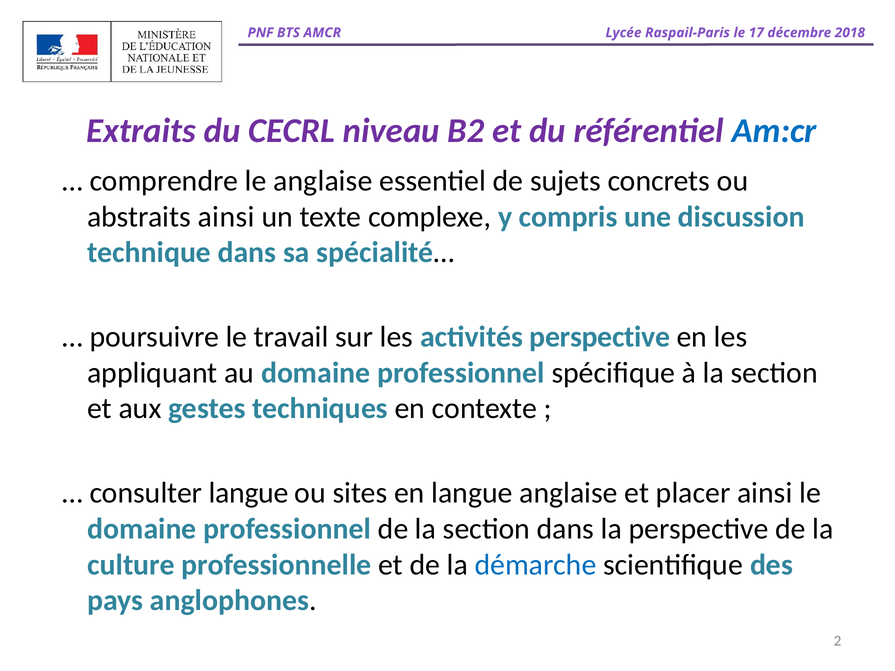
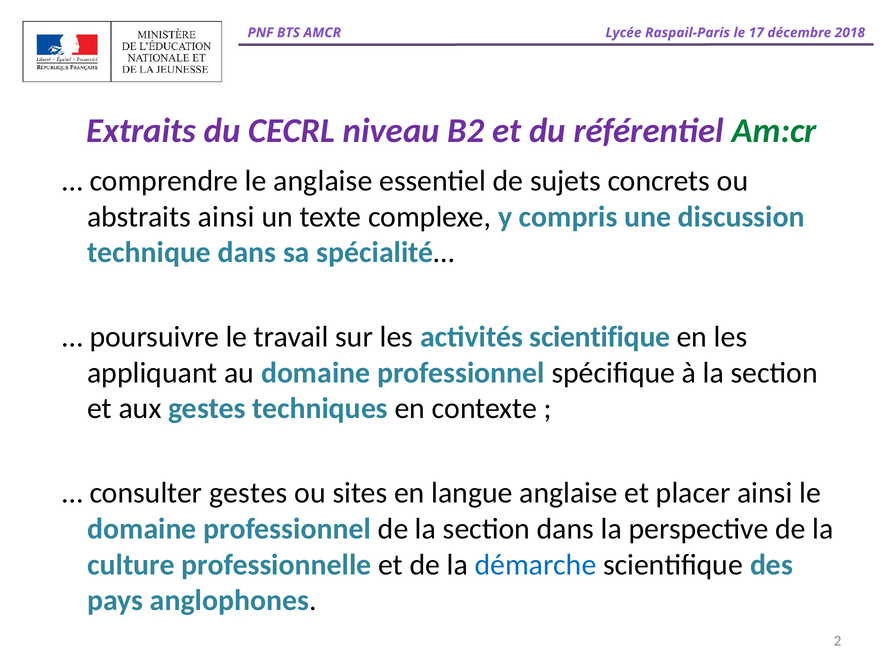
Am:cr colour: blue -> green (774, 131)
activités perspective: perspective -> scientifique (600, 337)
consulter langue: langue -> gestes (248, 493)
